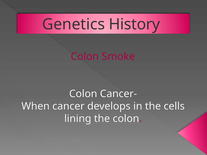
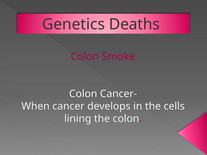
History: History -> Deaths (134, 24)
